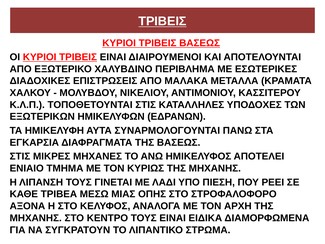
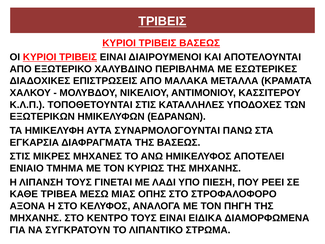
ΑΡΧΗ: ΑΡΧΗ -> ΠΗΓΗ (238, 206)
